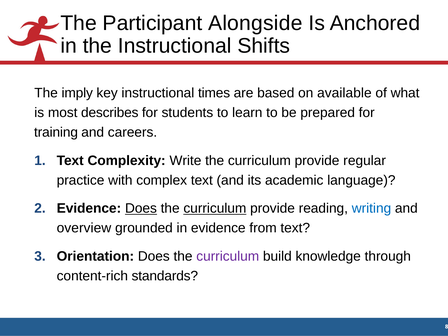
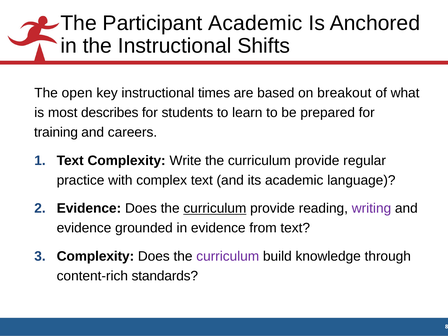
Participant Alongside: Alongside -> Academic (255, 23)
imply: imply -> open (77, 93)
available: available -> breakout (344, 93)
Does underline: present -> none (141, 208)
writing colour: blue -> purple (371, 208)
overview: overview -> evidence (84, 228)
Orientation: Orientation -> Complexity (95, 256)
